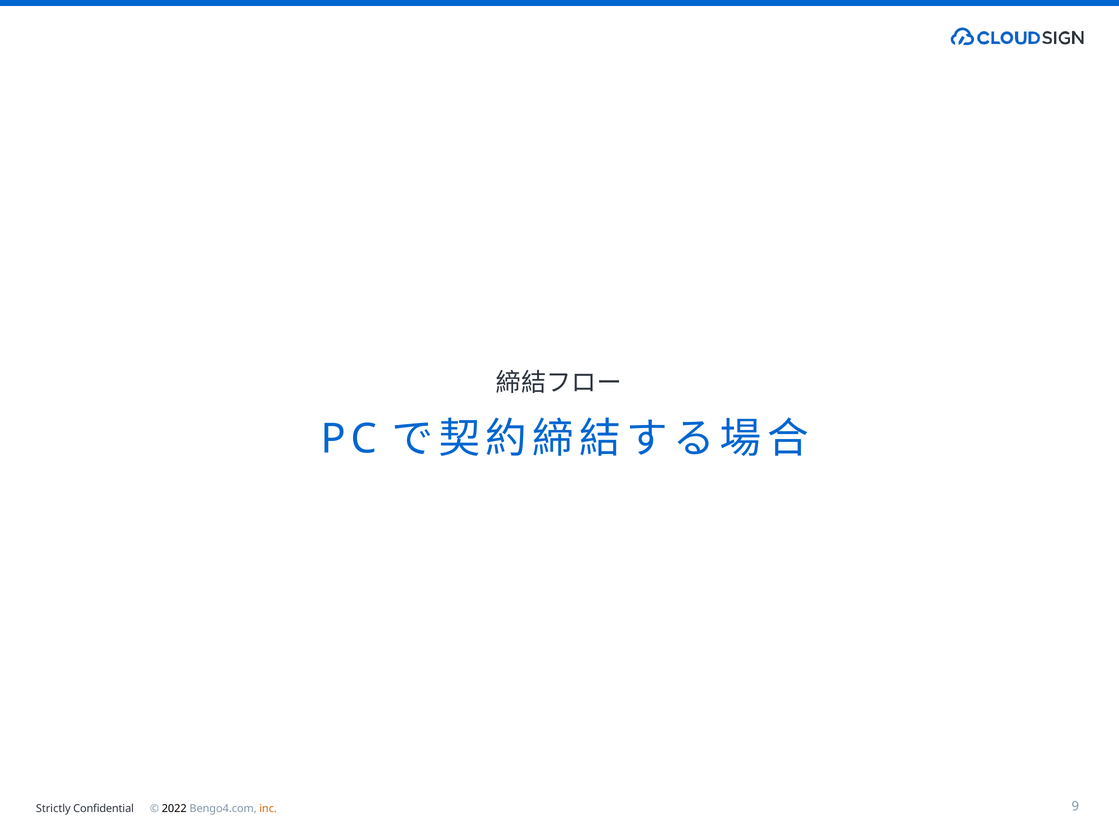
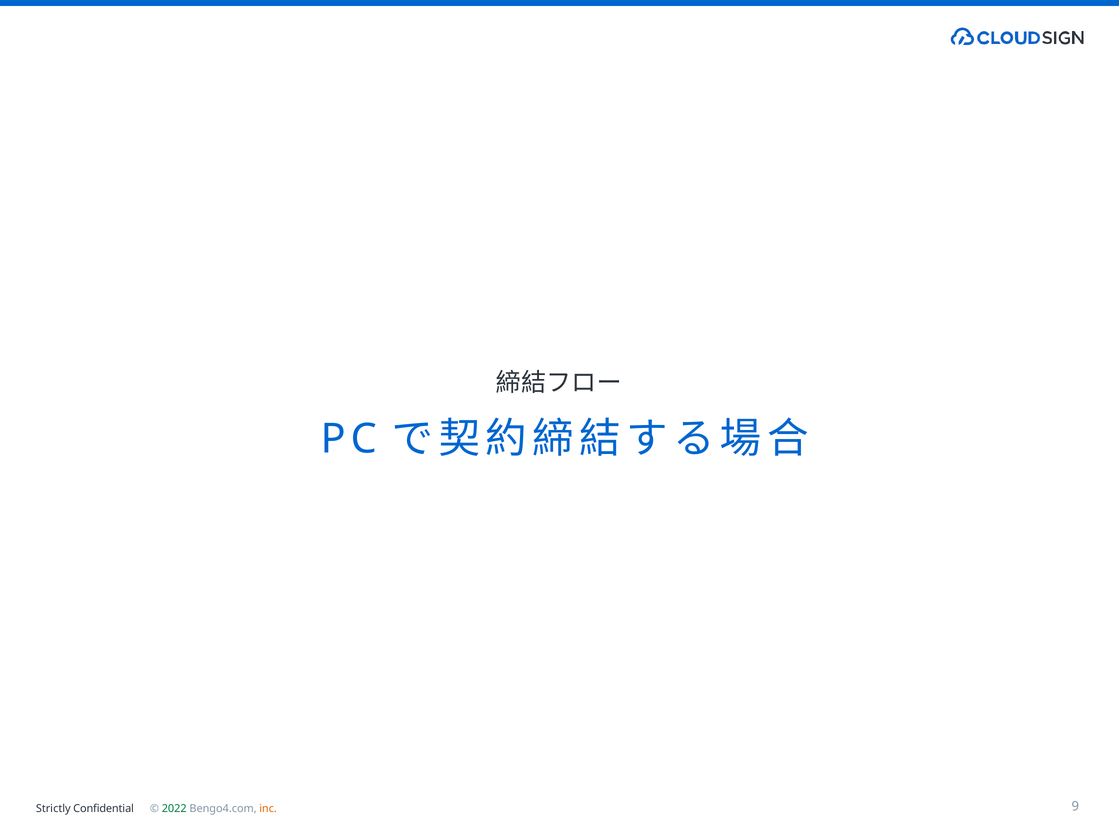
2022 colour: black -> green (174, 809)
